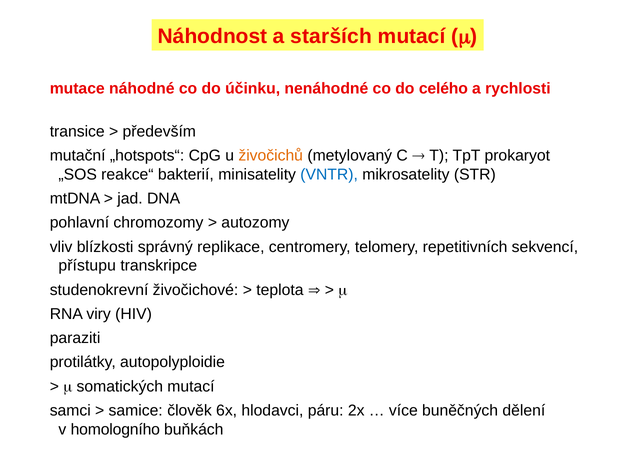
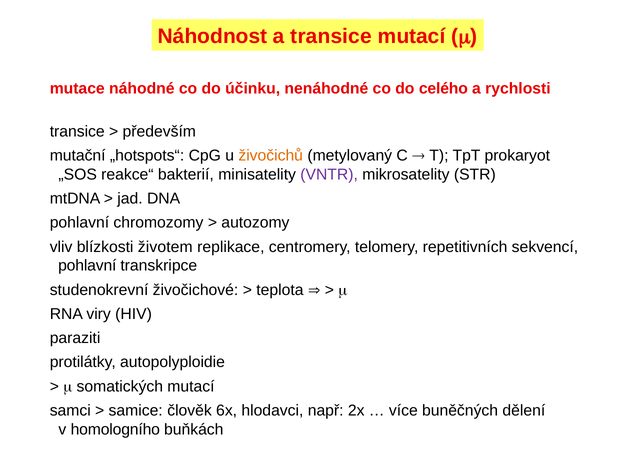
a starších: starších -> transice (331, 36)
VNTR colour: blue -> purple (329, 174)
správný: správný -> životem (165, 247)
přístupu: přístupu -> pohlavní (87, 266)
páru: páru -> např (326, 410)
